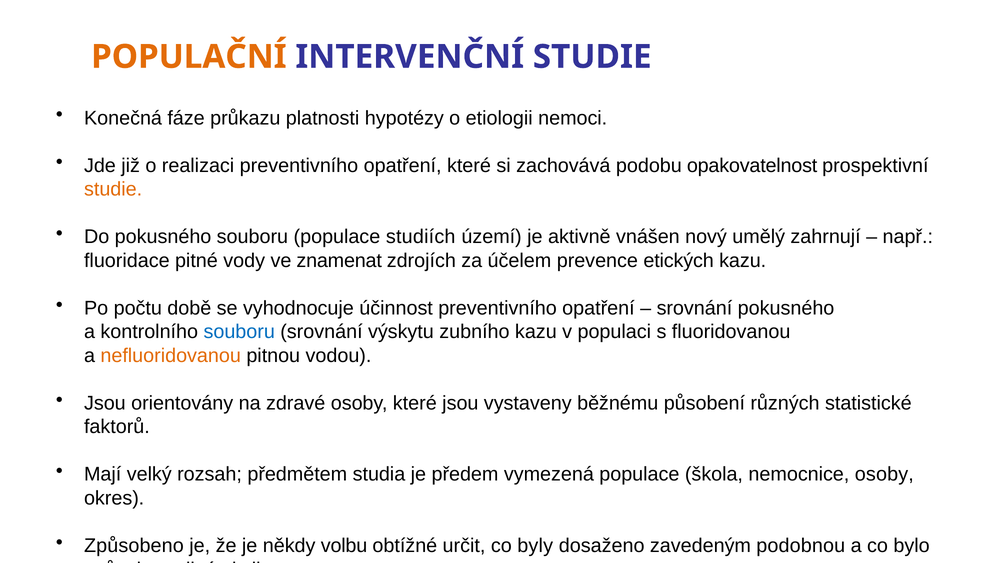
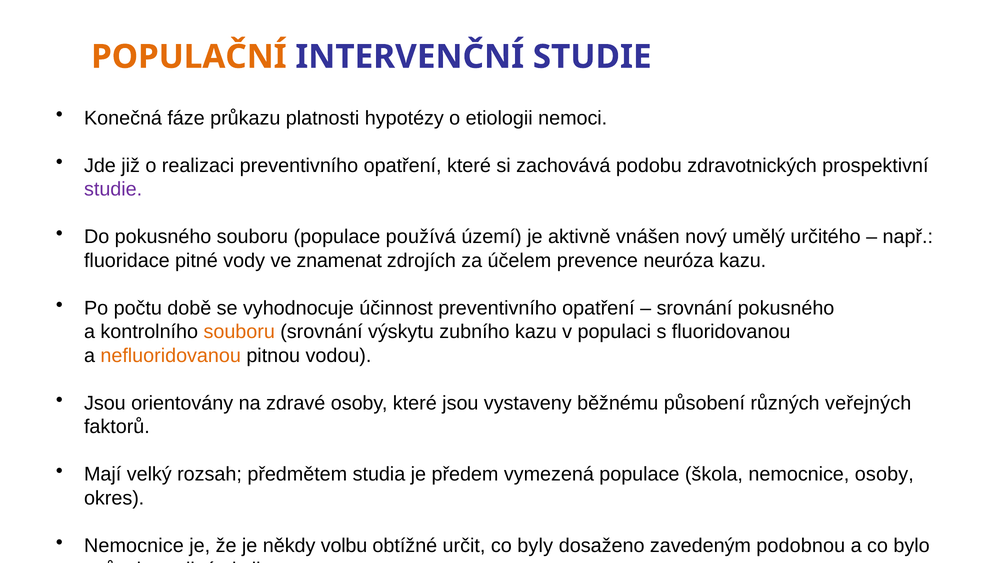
opakovatelnost: opakovatelnost -> zdravotnických (752, 165)
studie colour: orange -> purple (113, 189)
studiích: studiích -> používá (421, 237)
zahrnují: zahrnují -> určitého (826, 237)
etických: etických -> neuróza (679, 260)
souboru colour: blue -> orange (239, 332)
statistické: statistické -> veřejných (868, 403)
Způsobeno: Způsobeno -> Nemocnice (134, 545)
